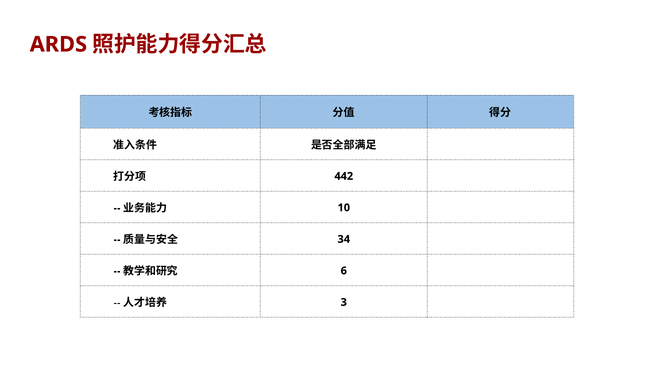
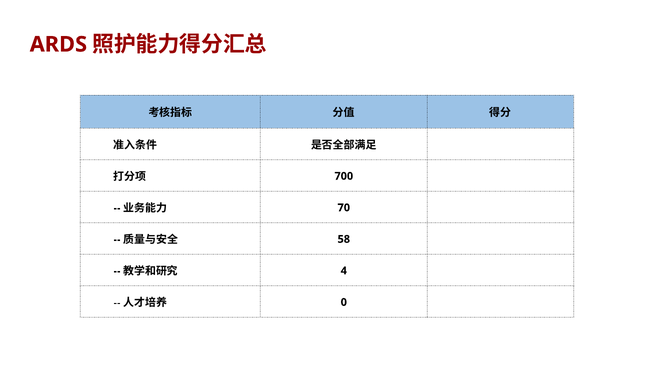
442: 442 -> 700 (344, 176)
10: 10 -> 70 (344, 208)
34: 34 -> 58 (344, 239)
6: 6 -> 4 (344, 271)
3: 3 -> 0 (344, 302)
